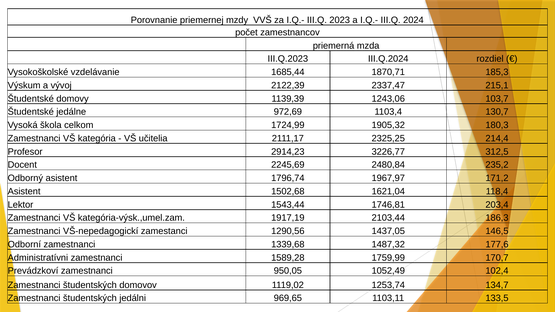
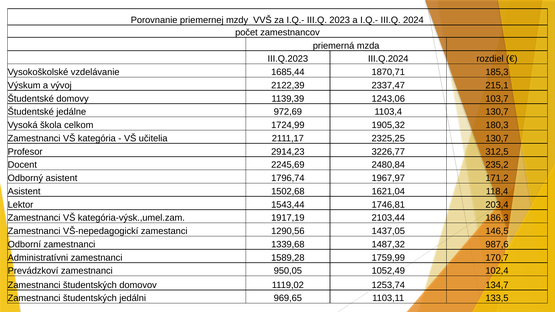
2325,25 214,4: 214,4 -> 130,7 (497, 138)
177,6: 177,6 -> 987,6 (497, 245)
